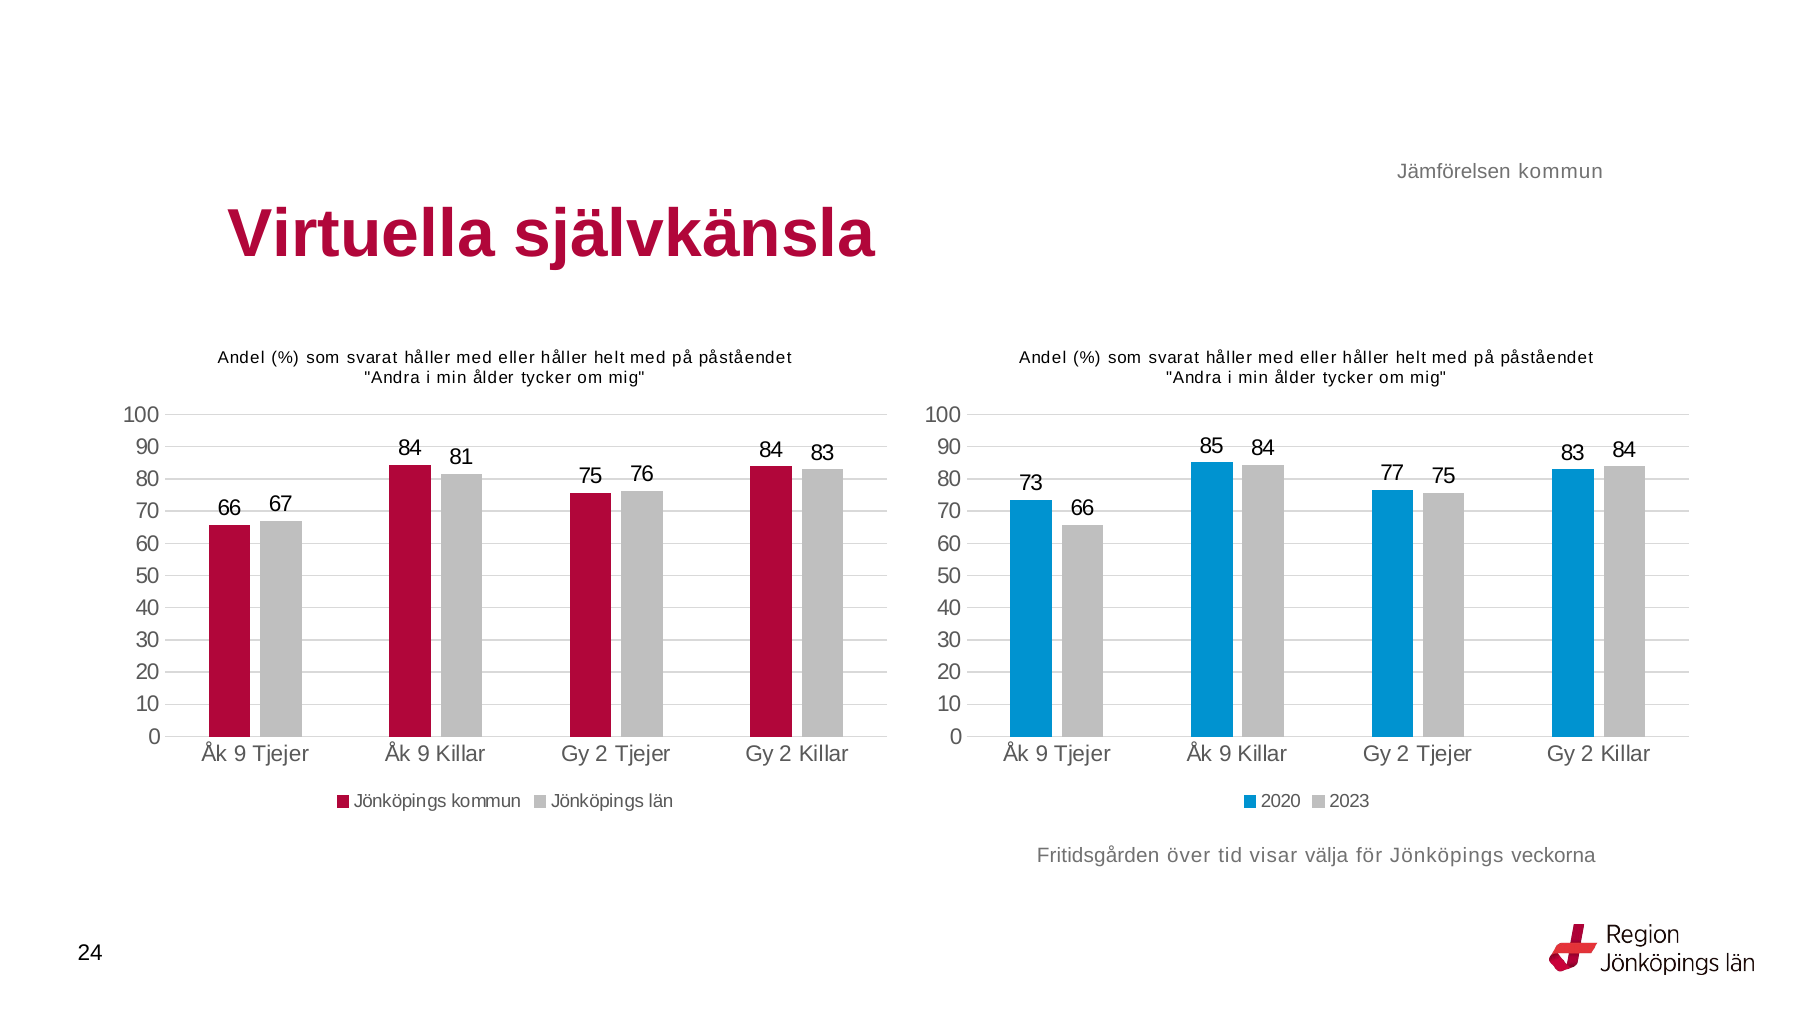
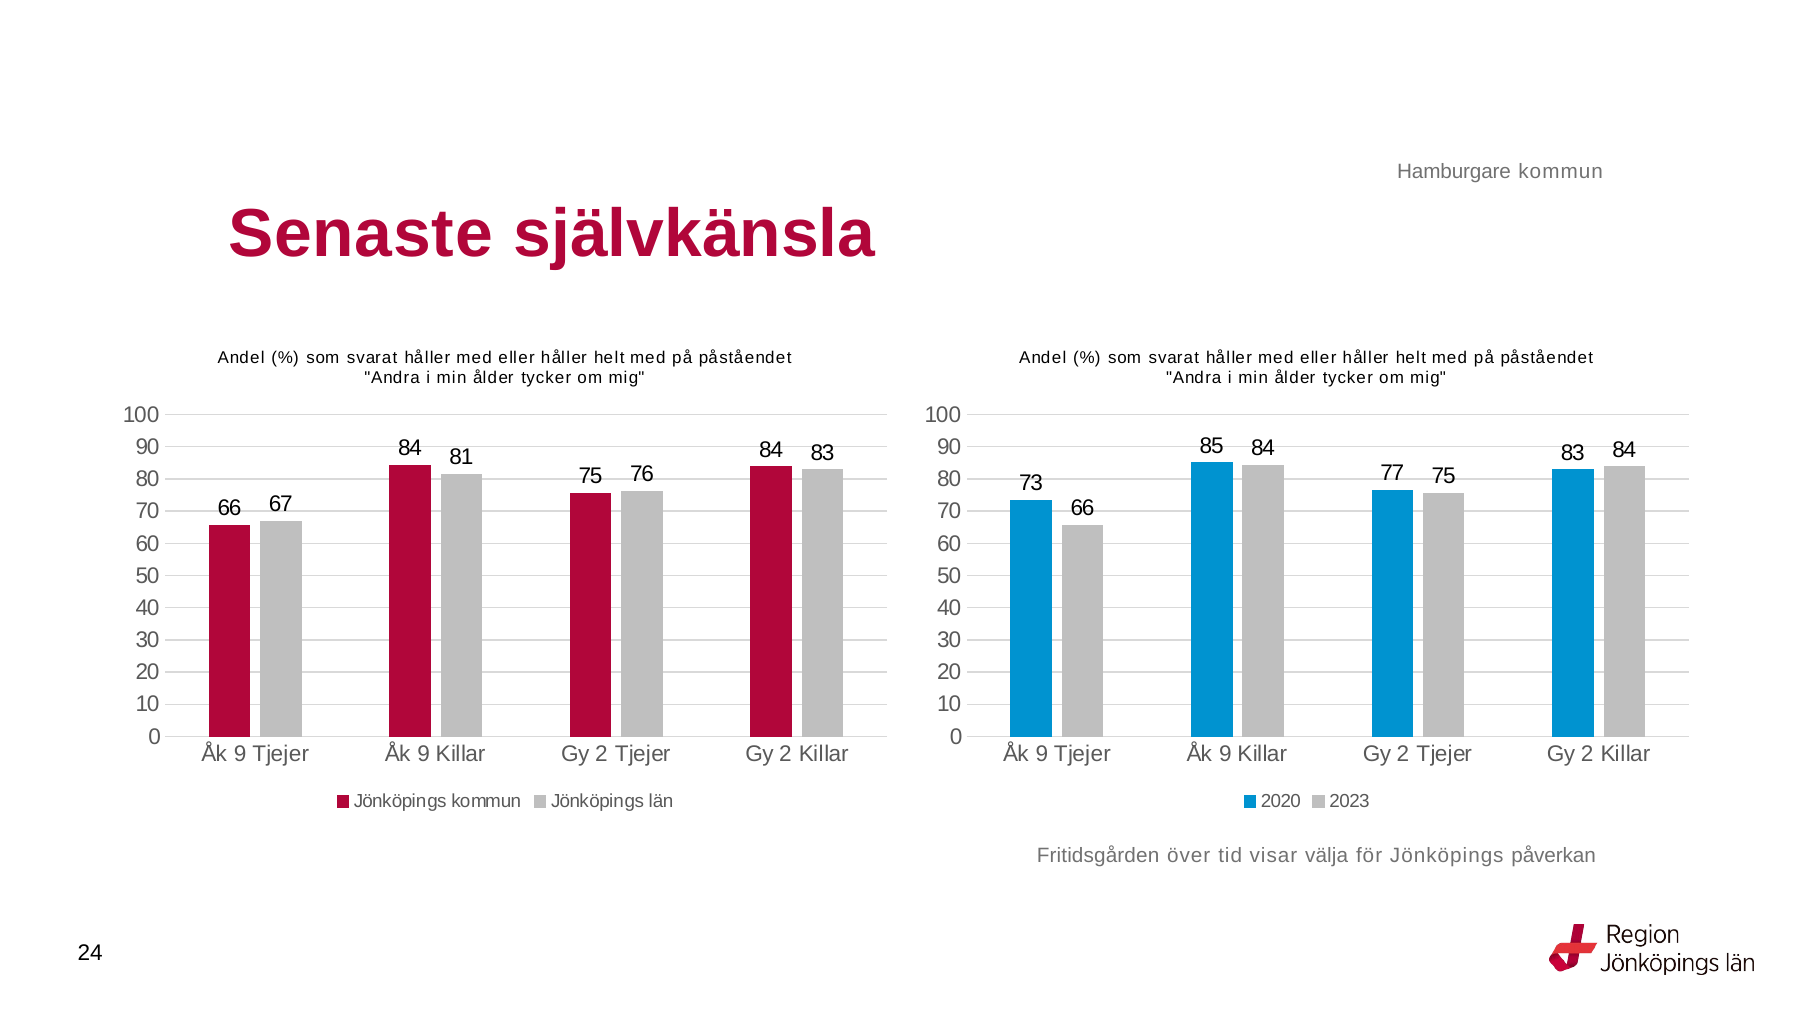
Jämförelsen: Jämförelsen -> Hamburgare (1454, 172)
Virtuella: Virtuella -> Senaste (361, 235)
veckorna: veckorna -> påverkan (1554, 856)
